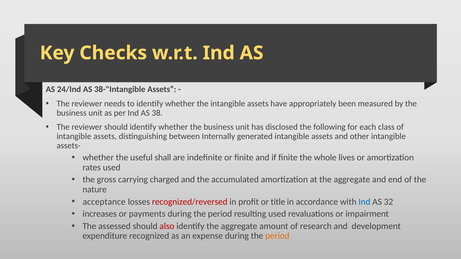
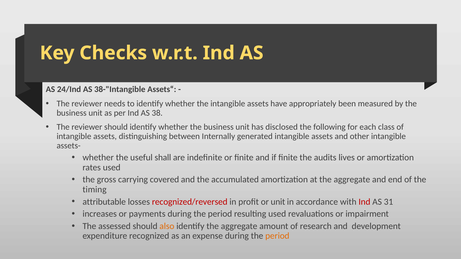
whole: whole -> audits (325, 158)
charged: charged -> covered (164, 180)
nature: nature -> timing (95, 190)
acceptance: acceptance -> attributable (104, 202)
or title: title -> unit (278, 202)
Ind colour: blue -> red (364, 202)
32: 32 -> 31 (389, 202)
also colour: red -> orange (167, 226)
